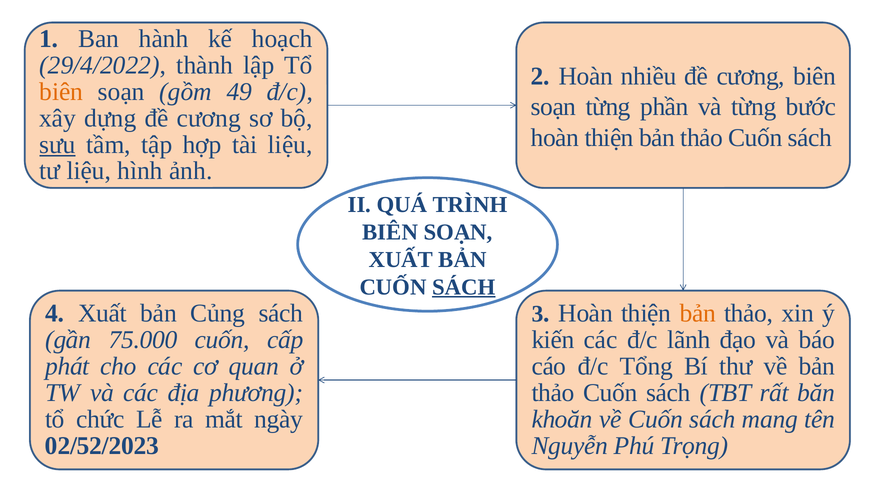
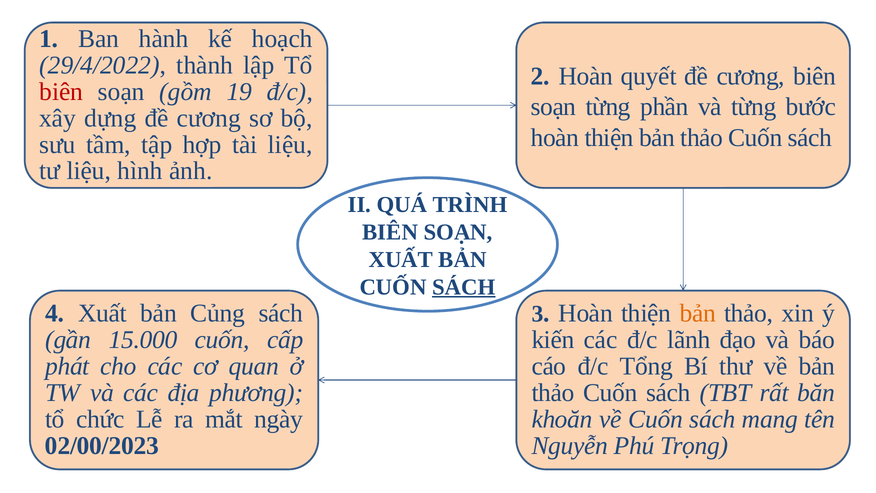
nhiều: nhiều -> quyết (649, 76)
biên colour: orange -> red (61, 92)
49: 49 -> 19 (239, 92)
sưu underline: present -> none (58, 145)
75.000: 75.000 -> 15.000 (143, 340)
02/52/2023: 02/52/2023 -> 02/00/2023 (102, 446)
